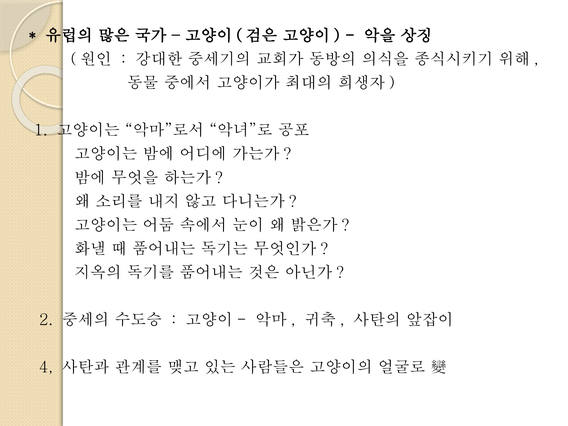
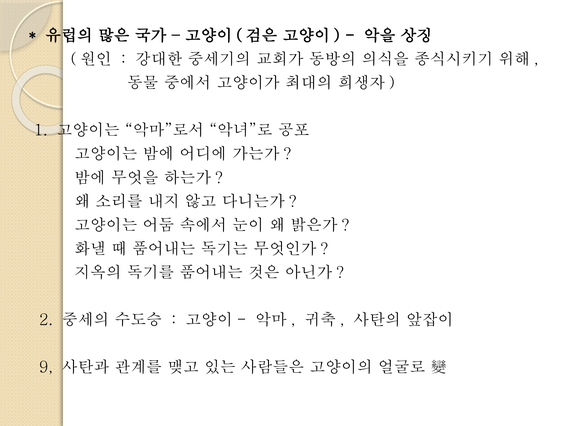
4: 4 -> 9 (46, 367)
